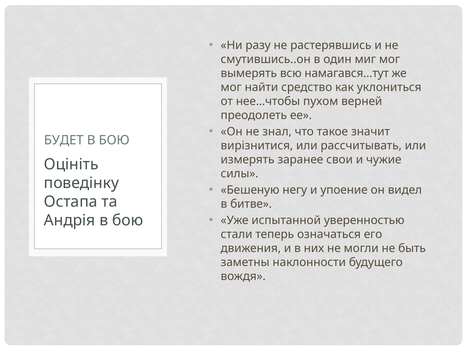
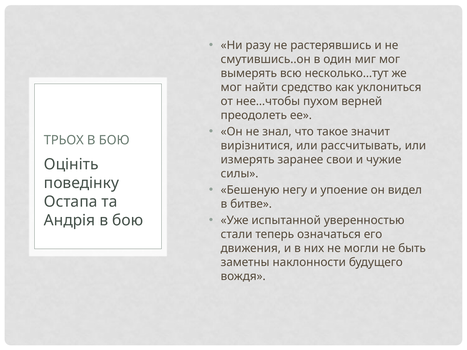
намагався…тут: намагався…тут -> несколько…тут (347, 73)
БУДЕТ: БУДЕТ -> ТРЬОХ (64, 140)
